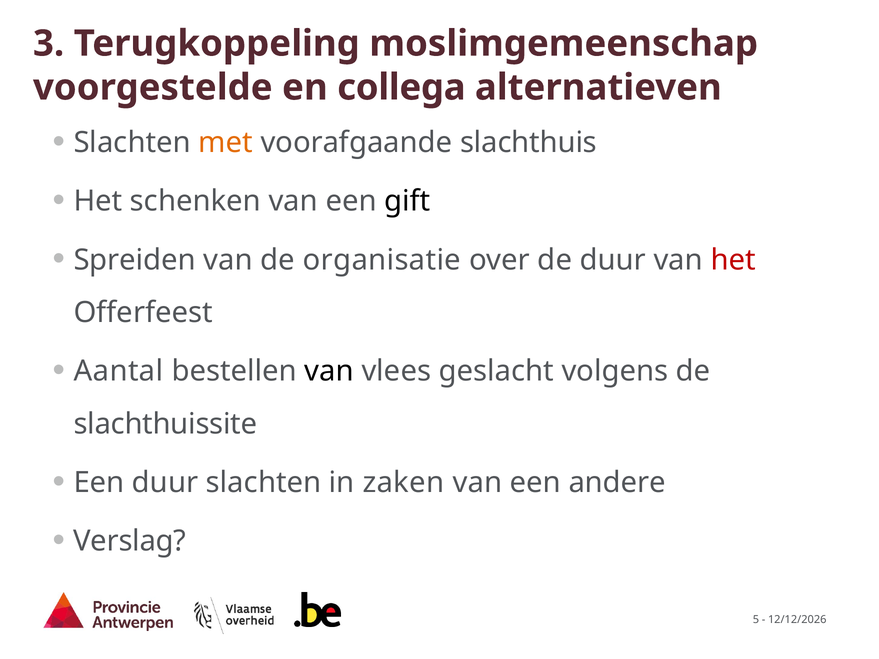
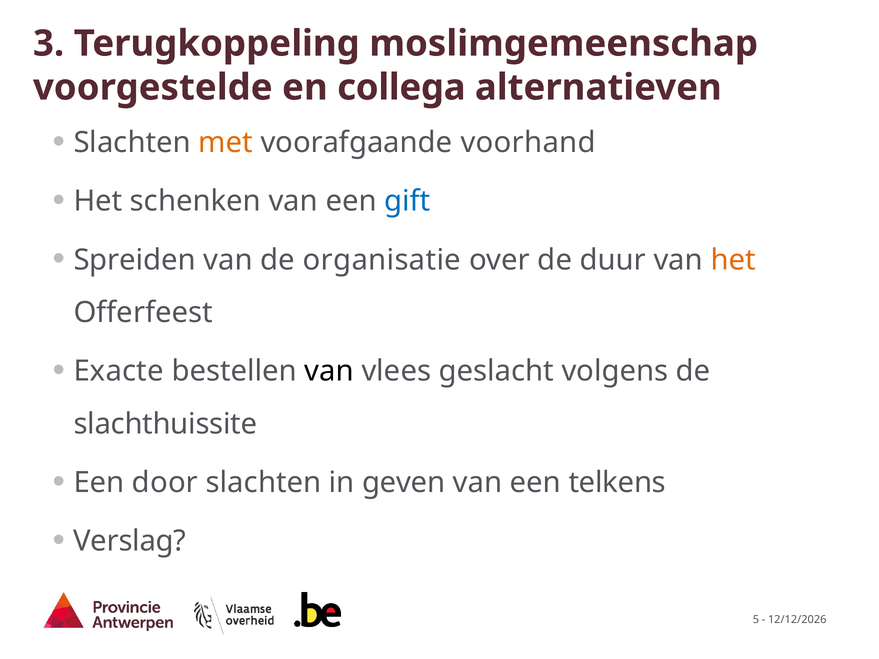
slachthuis: slachthuis -> voorhand (528, 143)
gift colour: black -> blue (407, 201)
het colour: red -> orange (733, 260)
Aantal: Aantal -> Exacte (119, 371)
Een duur: duur -> door (165, 483)
zaken: zaken -> geven (404, 483)
andere: andere -> telkens (617, 483)
